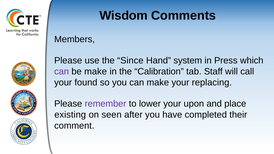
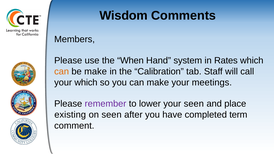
Since: Since -> When (130, 61)
Press: Press -> Rates (226, 61)
can colour: purple -> orange (62, 72)
your found: found -> which (86, 83)
replacing: replacing -> meetings (212, 83)
your upon: upon -> seen (194, 104)
their: their -> term (238, 115)
